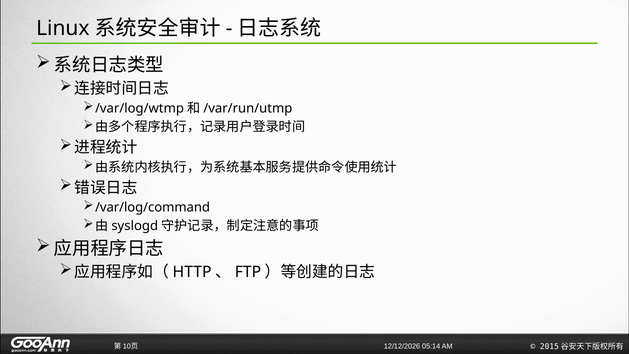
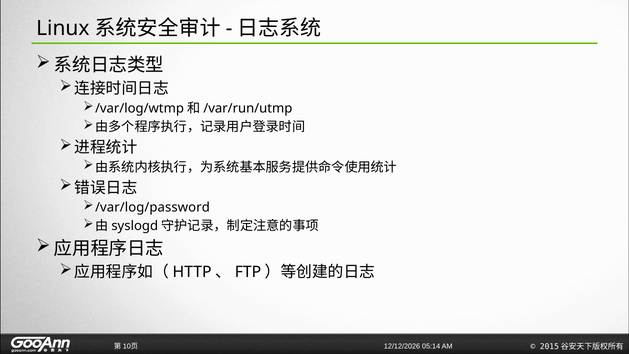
/var/log/command: /var/log/command -> /var/log/password (152, 207)
